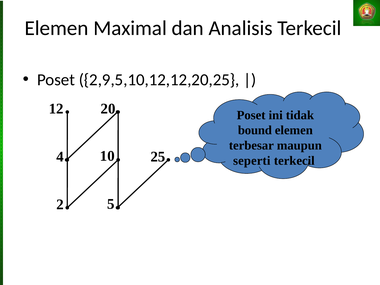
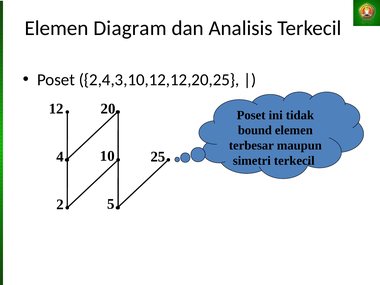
Maximal: Maximal -> Diagram (130, 28)
2,9,5,10,12,12,20,25: 2,9,5,10,12,12,20,25 -> 2,4,3,10,12,12,20,25 (159, 80)
seperti: seperti -> simetri (252, 161)
